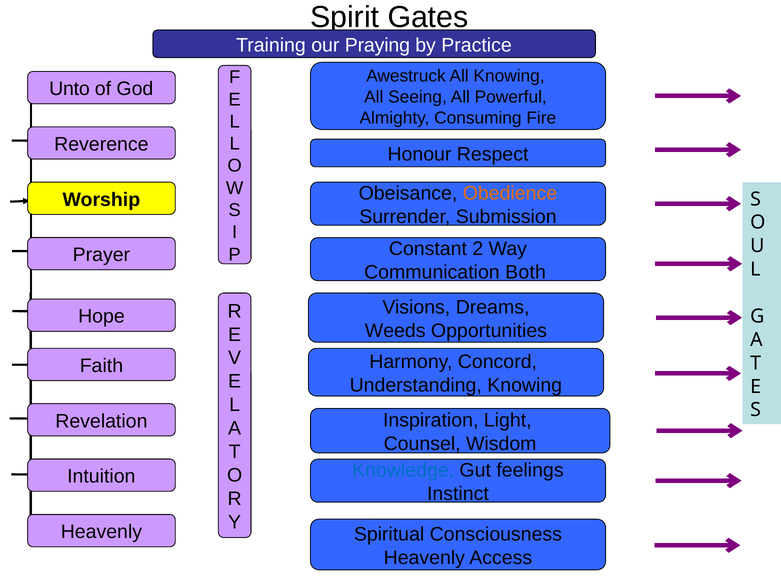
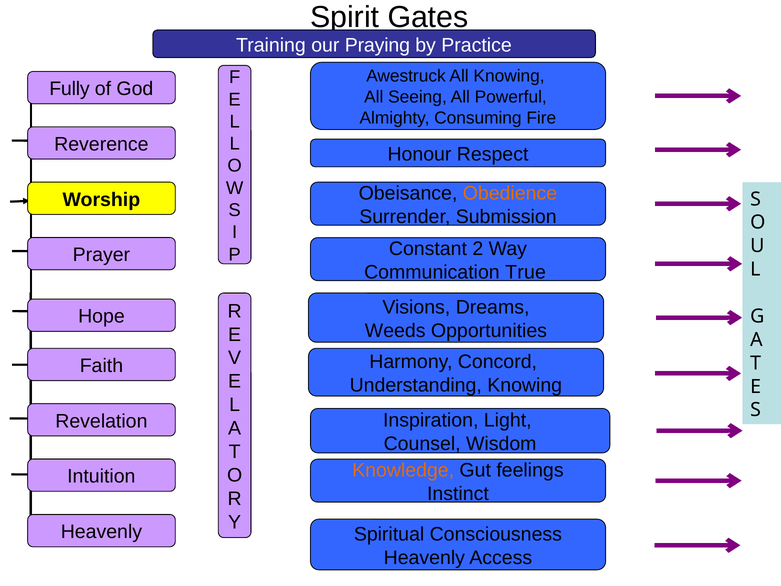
Unto: Unto -> Fully (69, 89)
Both: Both -> True (526, 272)
Knowledge colour: blue -> orange (403, 470)
